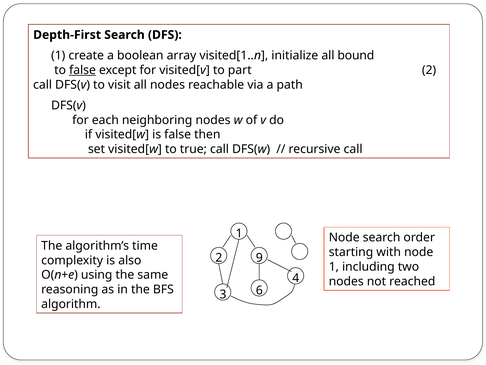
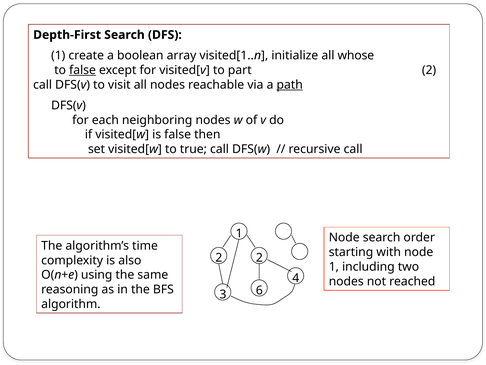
bound: bound -> whose (356, 55)
path underline: none -> present (290, 85)
2 9: 9 -> 2 (259, 258)
